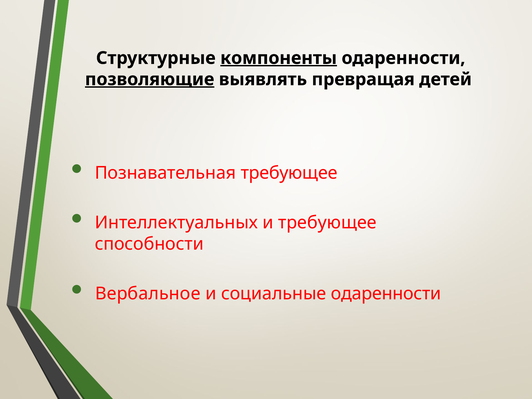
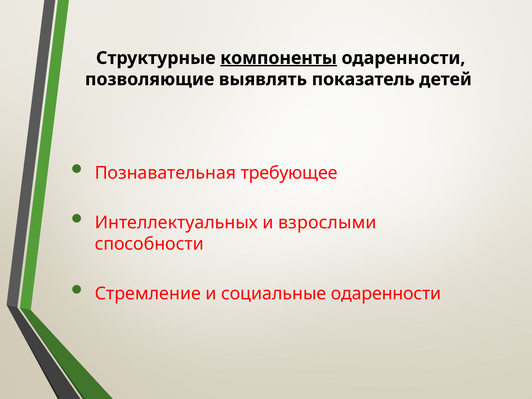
позволяющие underline: present -> none (150, 79)
превращая: превращая -> показатель (363, 79)
и требующее: требующее -> взрослыми (327, 223)
Вербальное: Вербальное -> Стремление (148, 294)
